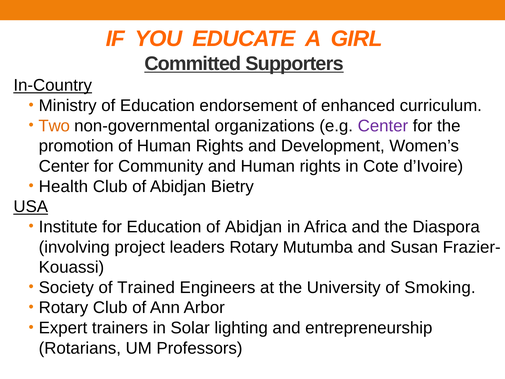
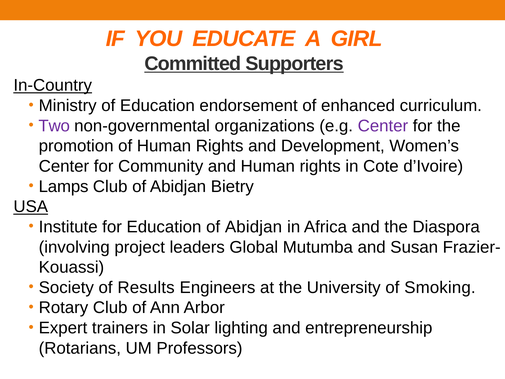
Two colour: orange -> purple (54, 126)
Health: Health -> Lamps (64, 186)
leaders Rotary: Rotary -> Global (254, 247)
Trained: Trained -> Results (146, 287)
